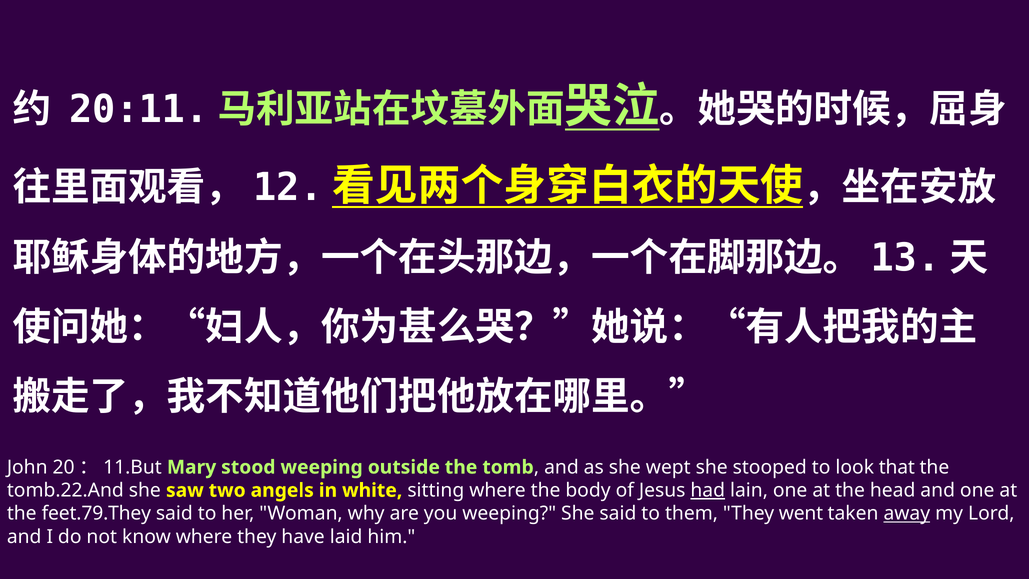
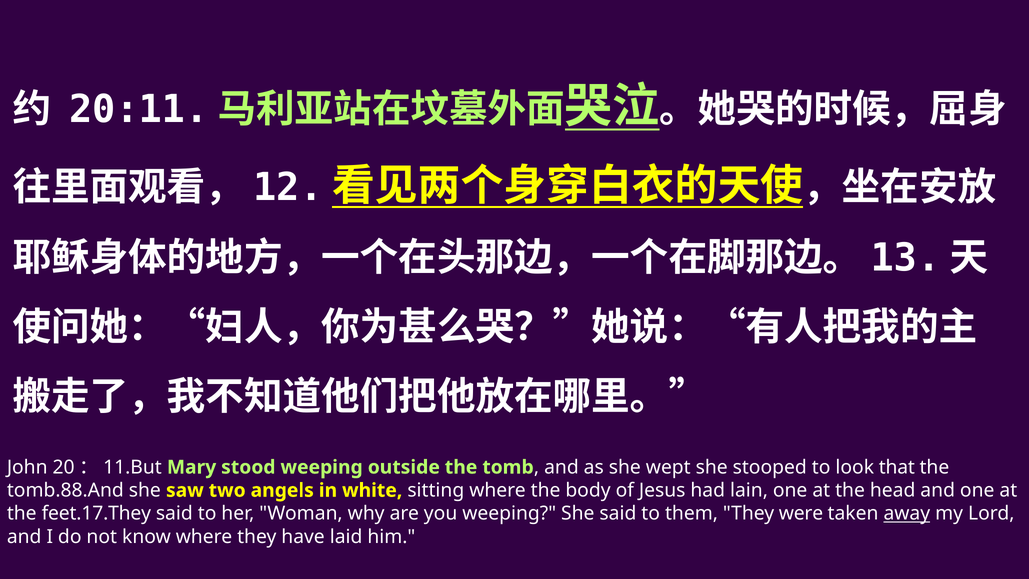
tomb.22.And: tomb.22.And -> tomb.88.And (65, 490)
had underline: present -> none (708, 490)
feet.79.They: feet.79.They -> feet.17.They (96, 513)
went: went -> were (801, 513)
